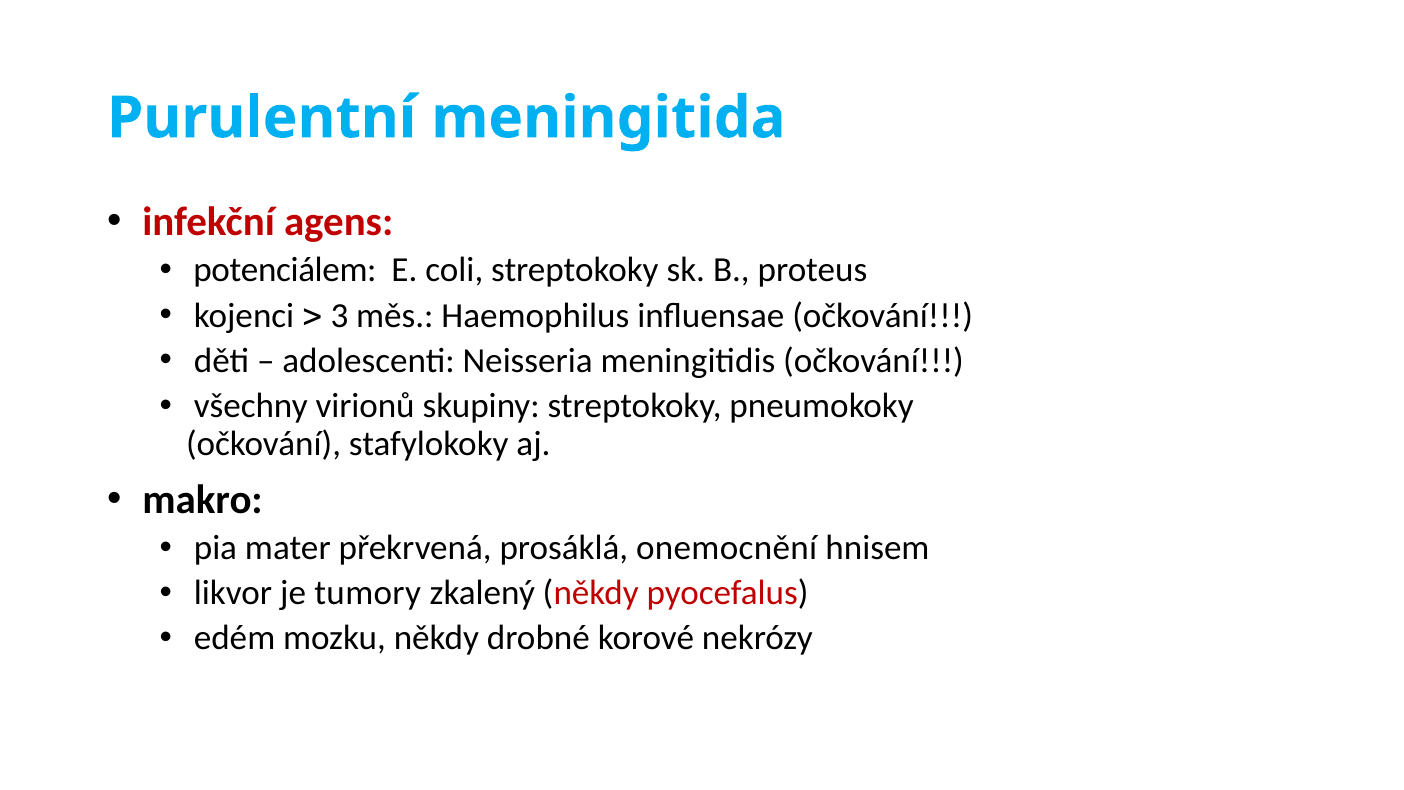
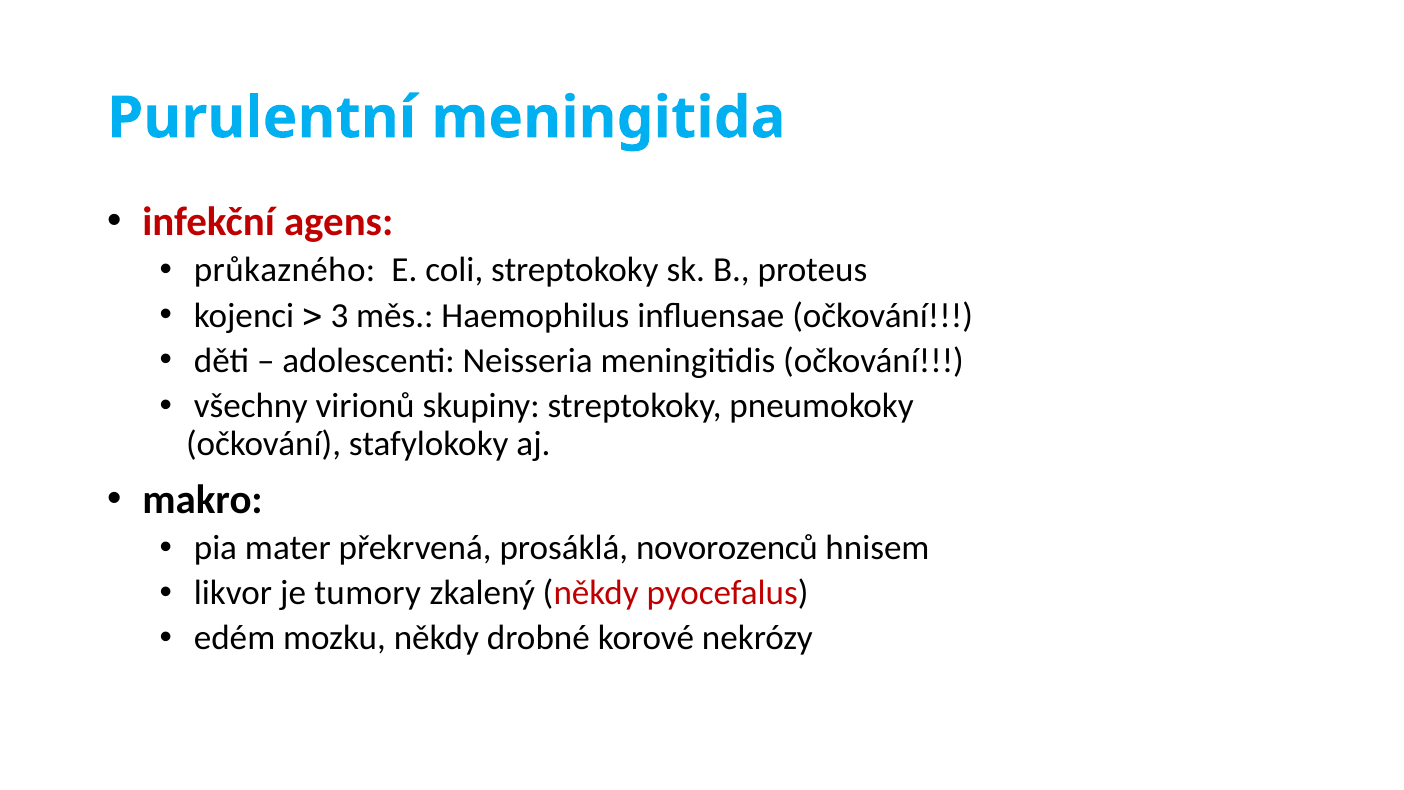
potenciálem: potenciálem -> průkazného (285, 270)
onemocnění: onemocnění -> novorozenců (727, 548)
